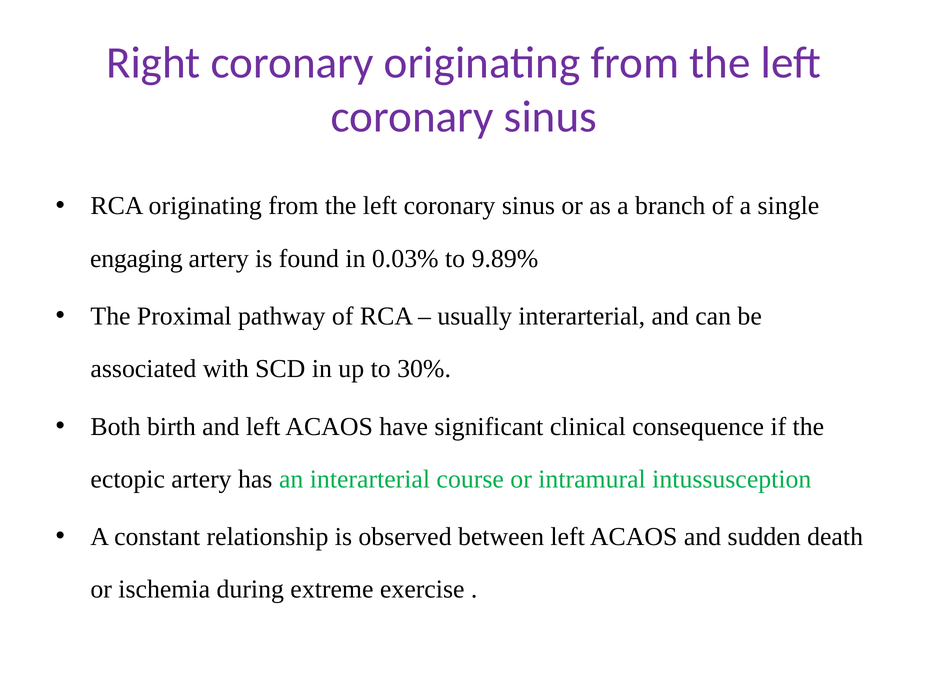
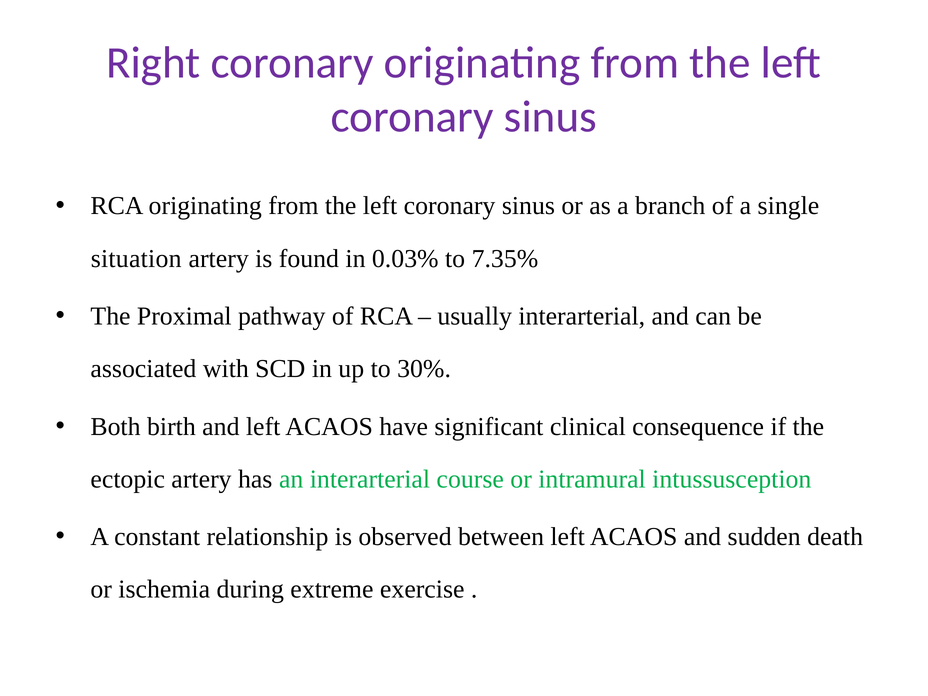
engaging: engaging -> situation (136, 259)
9.89%: 9.89% -> 7.35% (505, 259)
